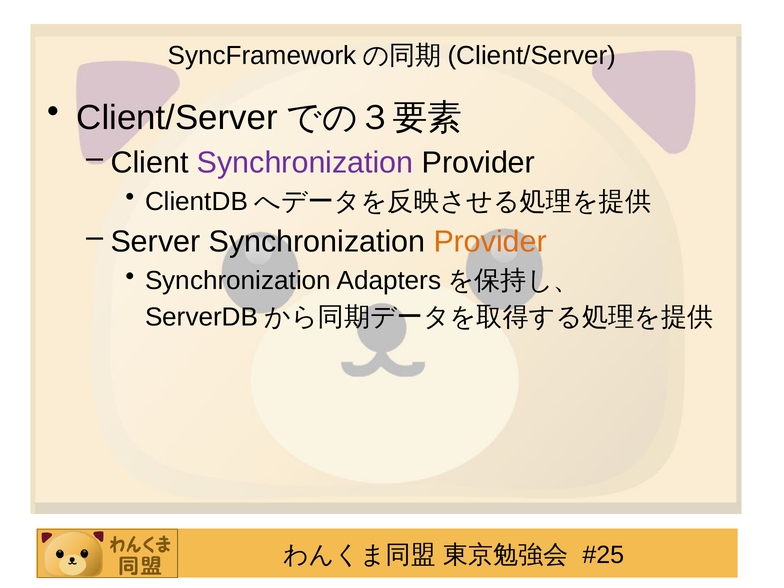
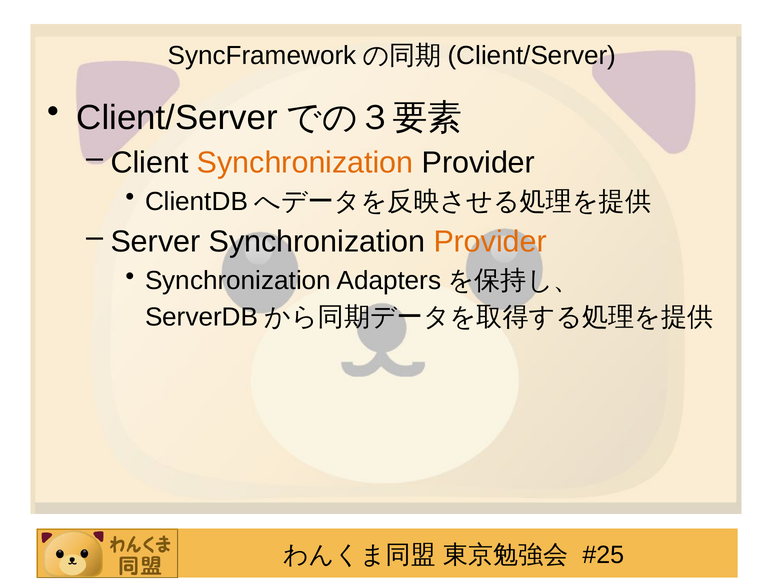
Synchronization colour: purple -> orange (305, 163)
